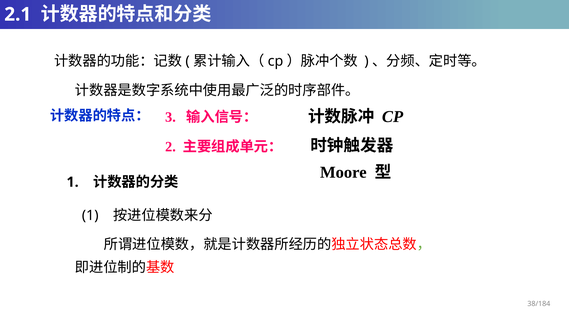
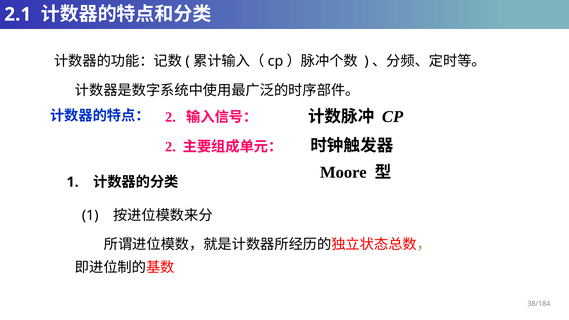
3: 3 -> 2 (170, 117)
